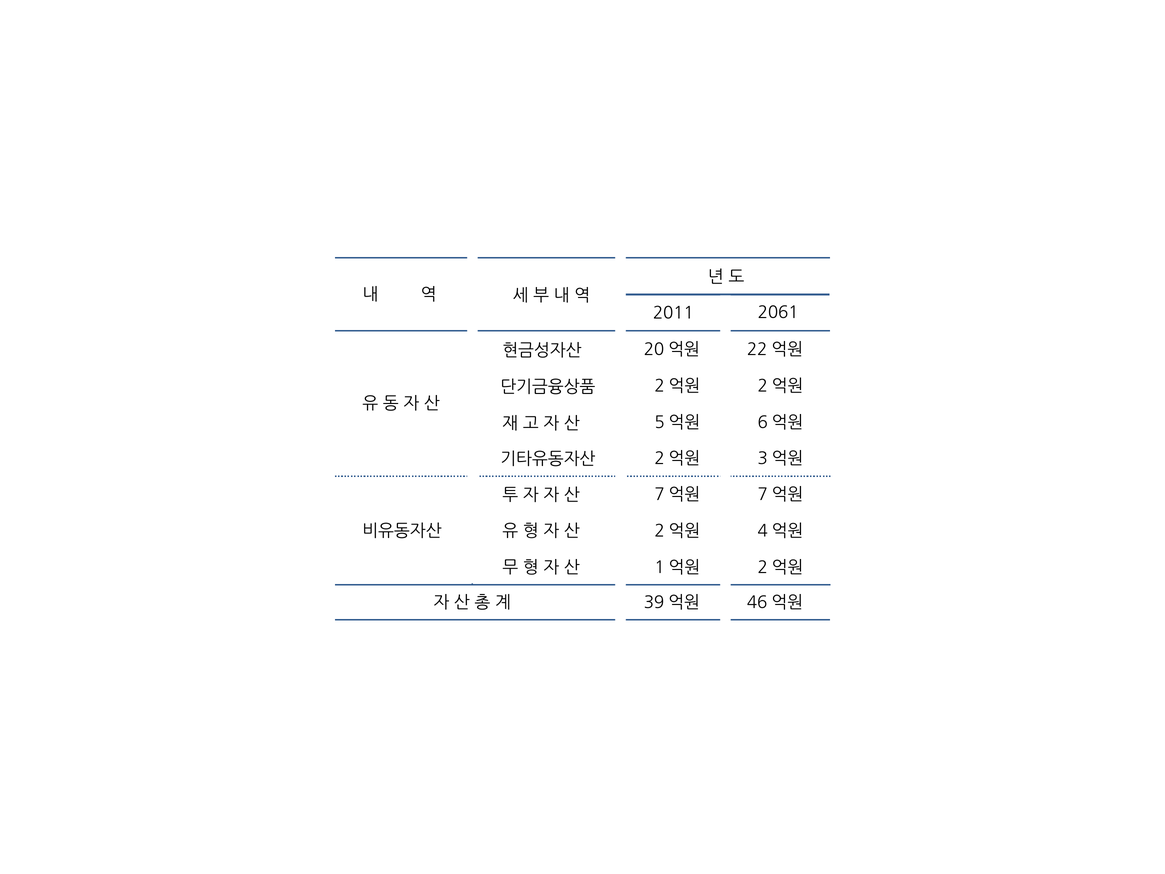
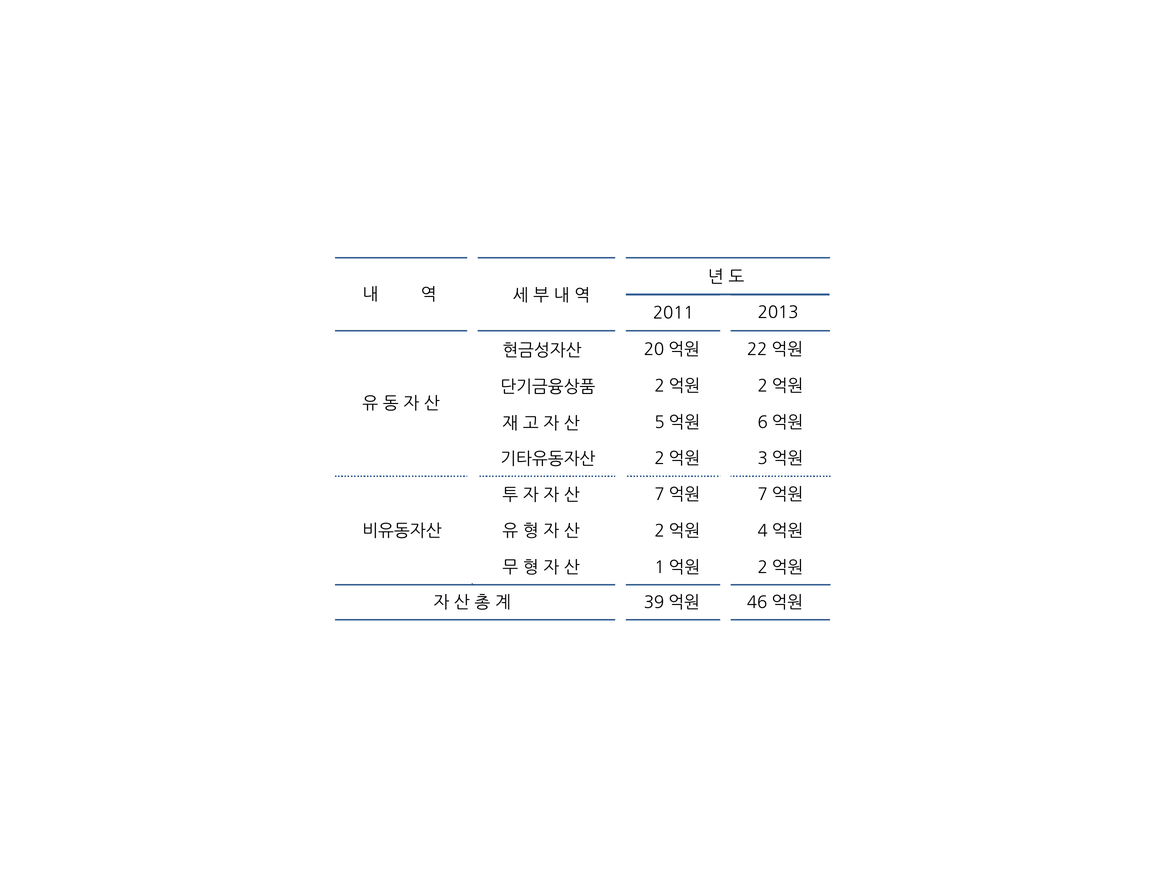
2061: 2061 -> 2013 (778, 313)
